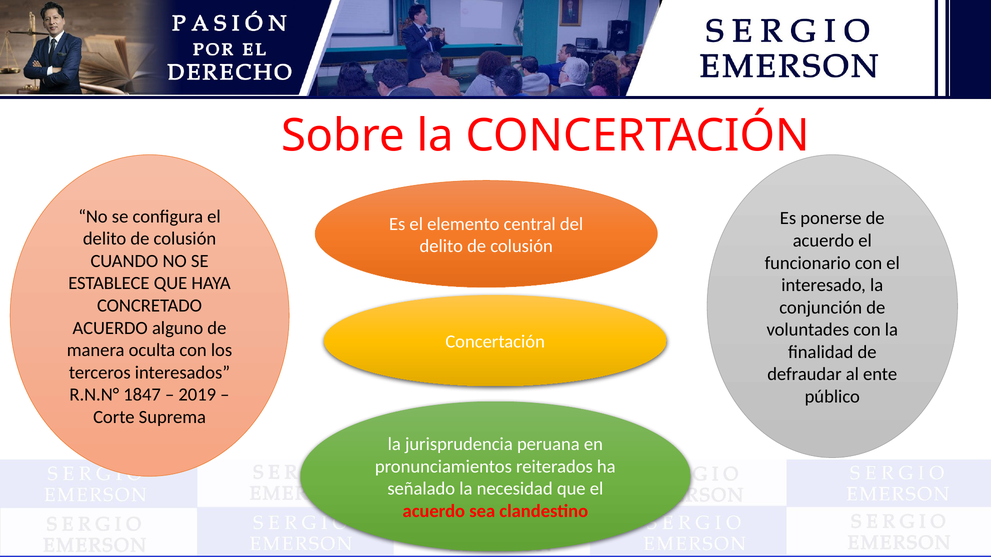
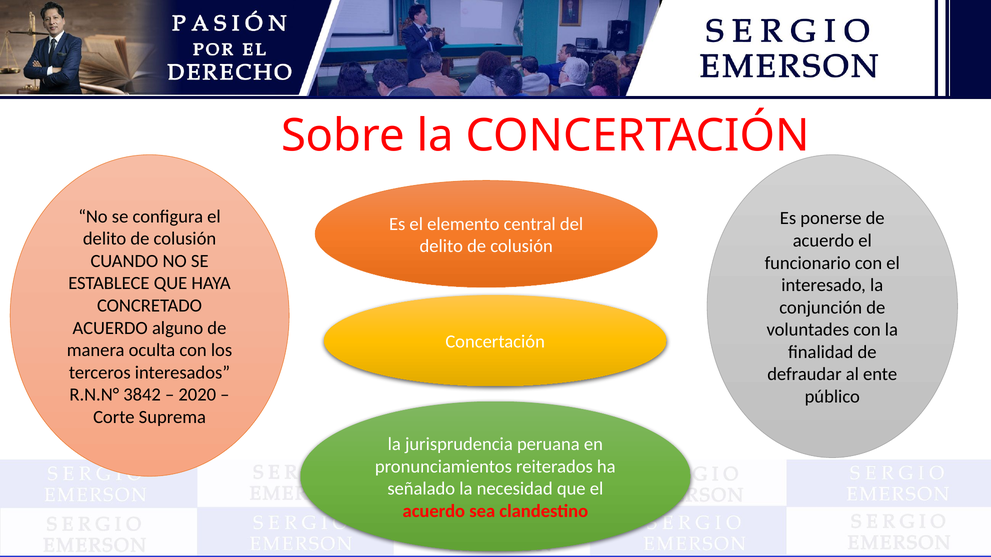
1847: 1847 -> 3842 (142, 395)
2019: 2019 -> 2020 (197, 395)
